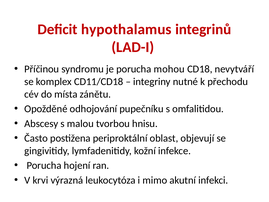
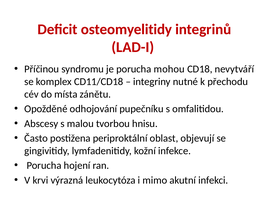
hypothalamus: hypothalamus -> osteomyelitidy (126, 29)
